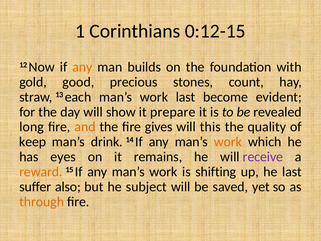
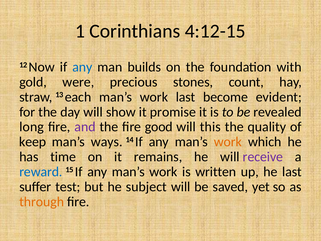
0:12-15: 0:12-15 -> 4:12-15 (215, 31)
any colour: orange -> blue (82, 67)
good: good -> were (78, 82)
prepare: prepare -> promise (173, 112)
and colour: orange -> purple (85, 127)
gives: gives -> good (159, 127)
drink: drink -> ways (107, 142)
eyes: eyes -> time (63, 157)
reward colour: orange -> blue (41, 172)
shifting: shifting -> written (216, 172)
also: also -> test (68, 187)
